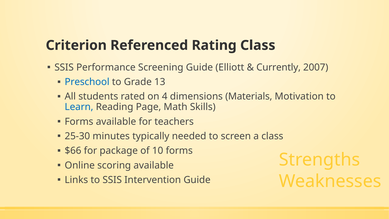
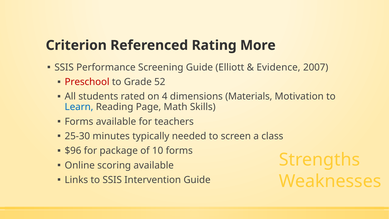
Rating Class: Class -> More (258, 45)
Currently: Currently -> Evidence (278, 67)
Preschool colour: blue -> red (87, 82)
13: 13 -> 52 (160, 82)
$66: $66 -> $96 (73, 151)
